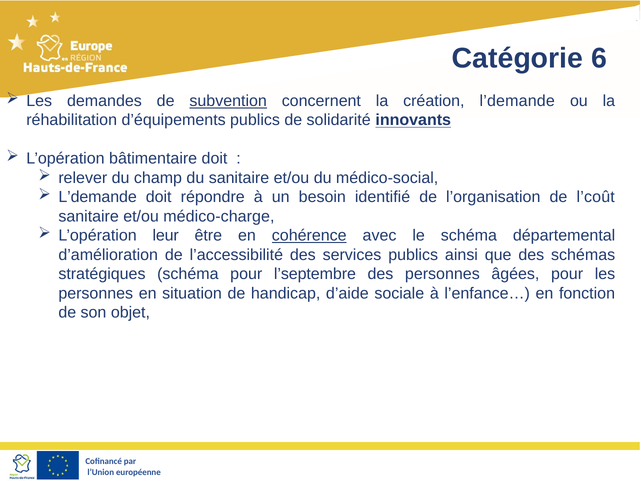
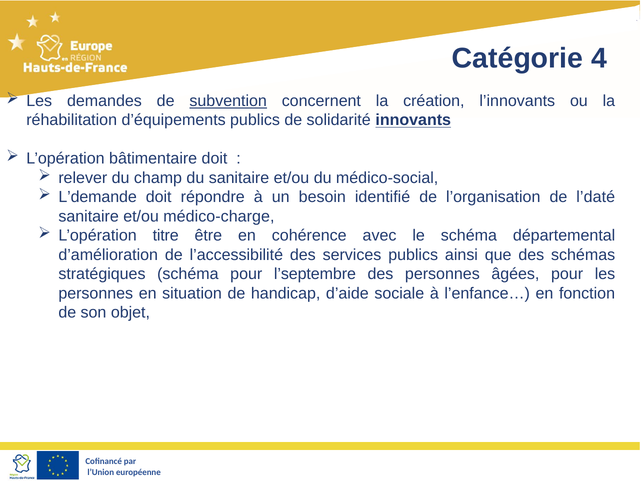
6: 6 -> 4 (599, 58)
création l’demande: l’demande -> l’innovants (517, 101)
l’coût: l’coût -> l’daté (596, 197)
leur: leur -> titre (166, 235)
cohérence underline: present -> none (309, 235)
